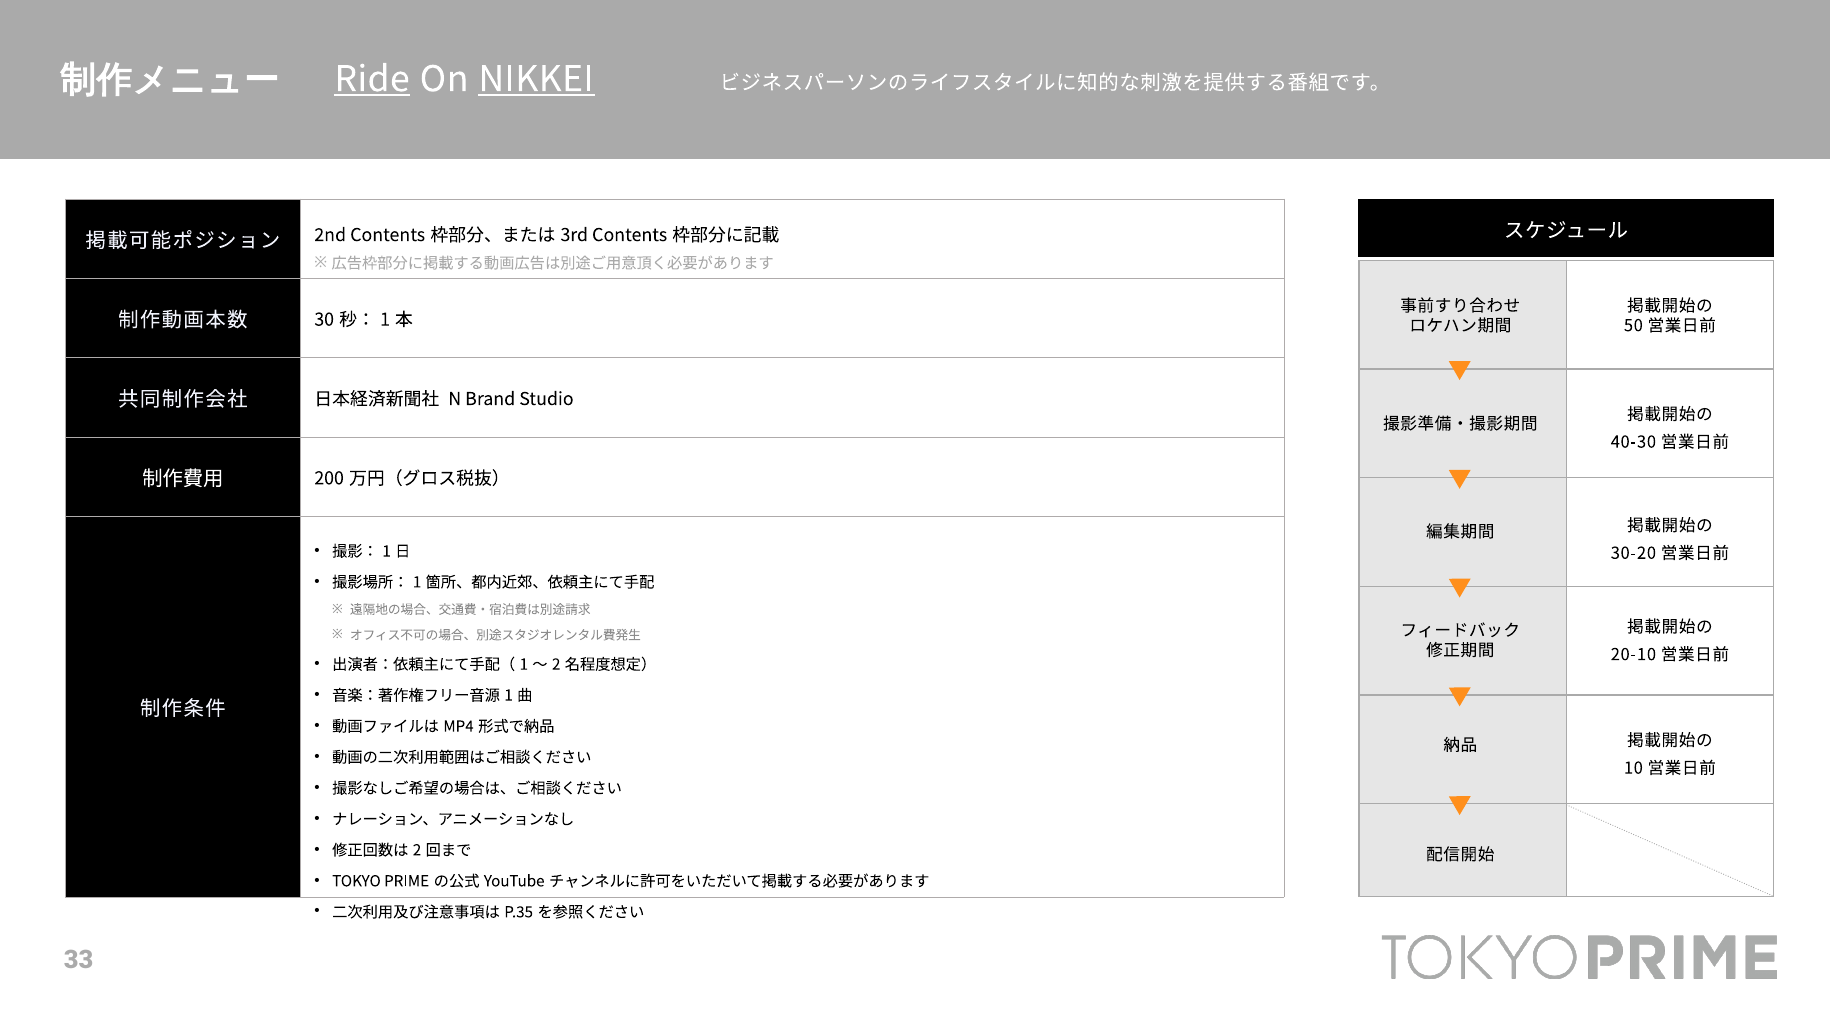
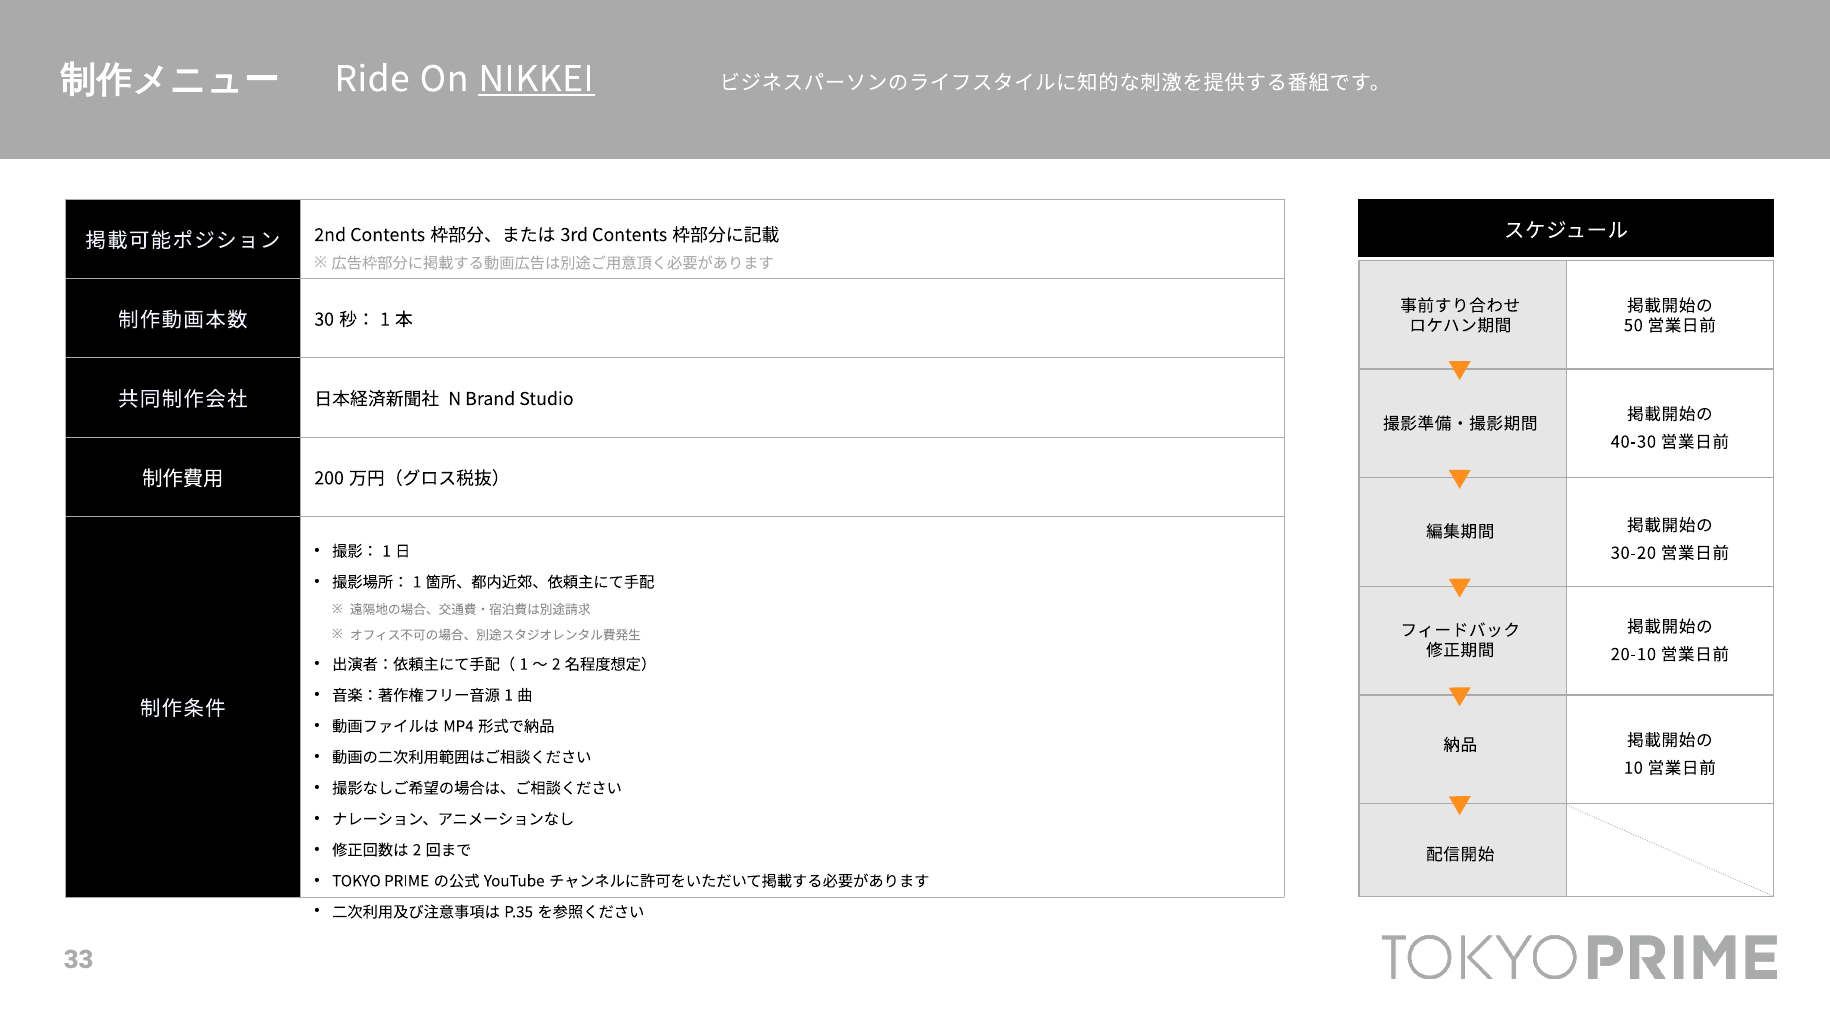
Ride underline: present -> none (372, 79)
